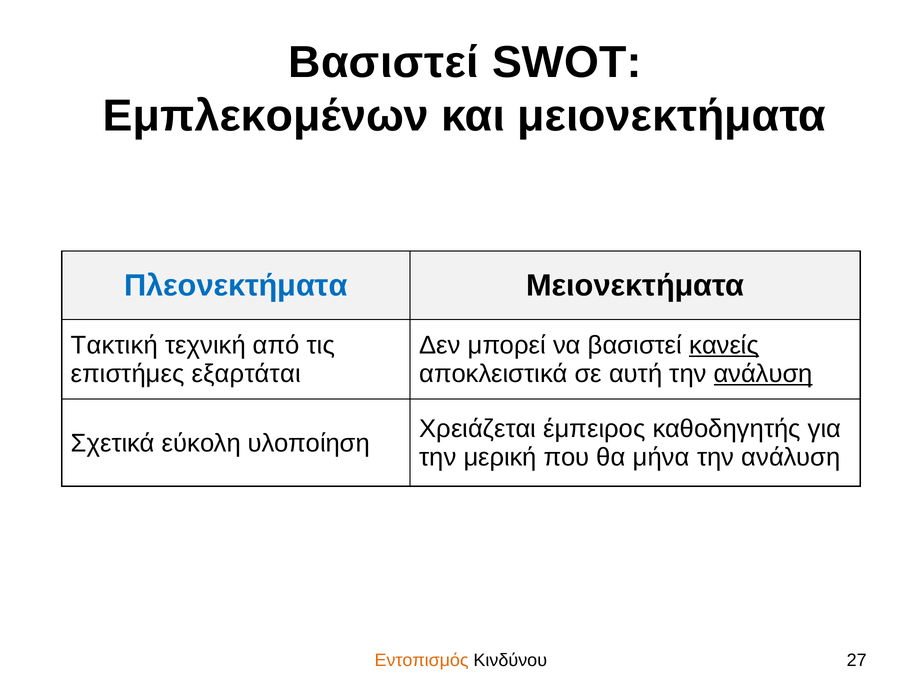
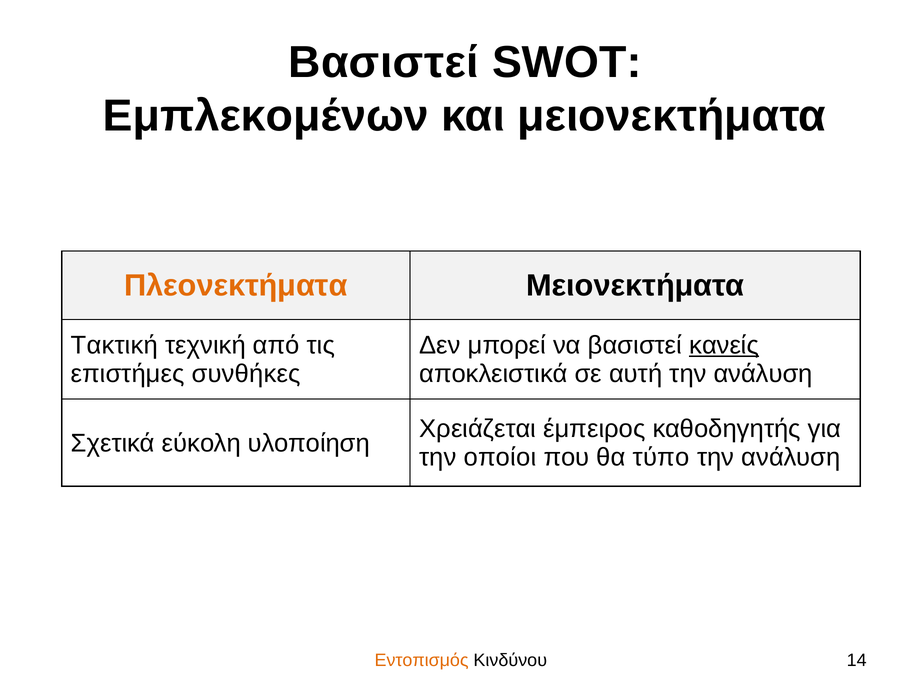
Πλεονεκτήματα colour: blue -> orange (236, 286)
εξαρτάται: εξαρτάται -> συνθήκες (246, 374)
ανάλυση underline: present -> none (763, 374)
μερική: μερική -> οποίοι (500, 458)
μήνα: μήνα -> τύπο (661, 458)
27: 27 -> 14 (857, 661)
